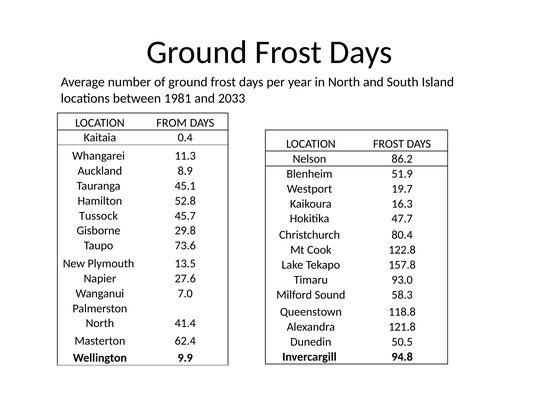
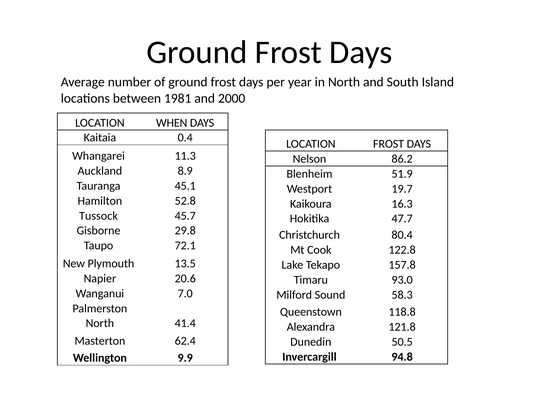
2033: 2033 -> 2000 (232, 98)
FROM: FROM -> WHEN (172, 123)
73.6: 73.6 -> 72.1 (185, 246)
27.6: 27.6 -> 20.6 (185, 279)
